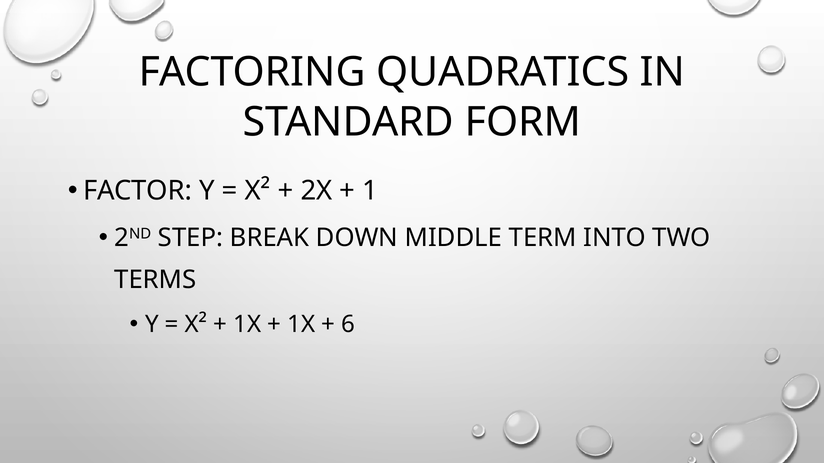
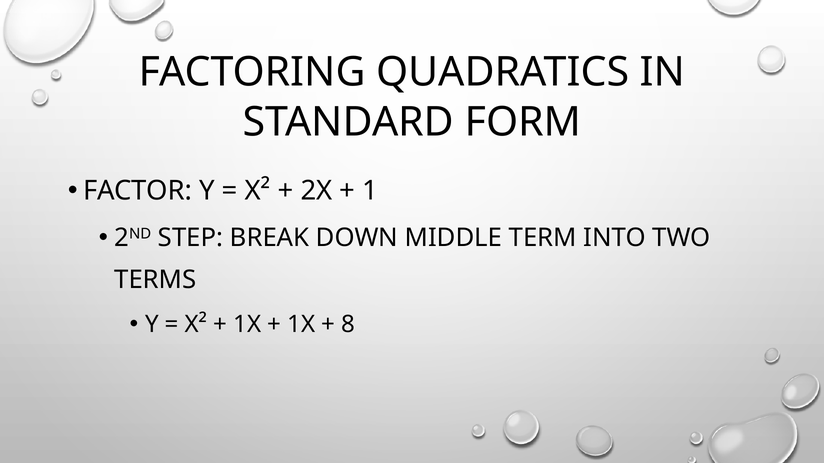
6: 6 -> 8 (348, 325)
